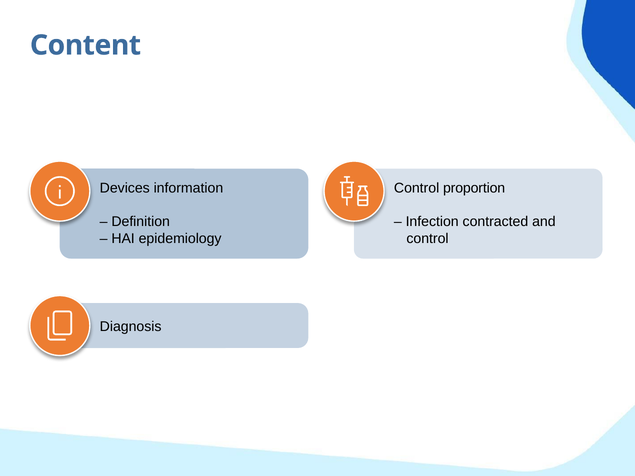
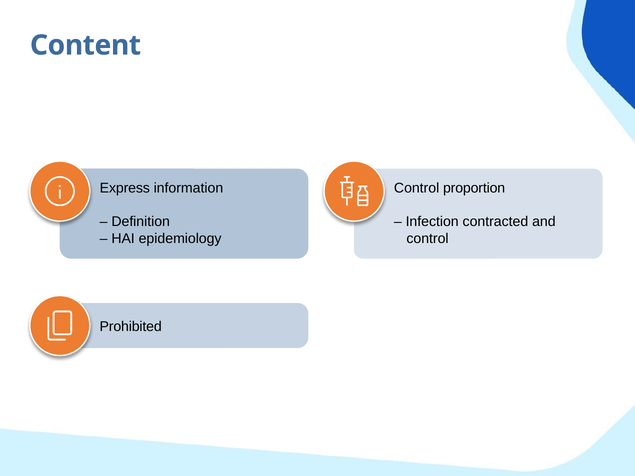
Devices: Devices -> Express (125, 188)
Diagnosis: Diagnosis -> Prohibited (131, 327)
